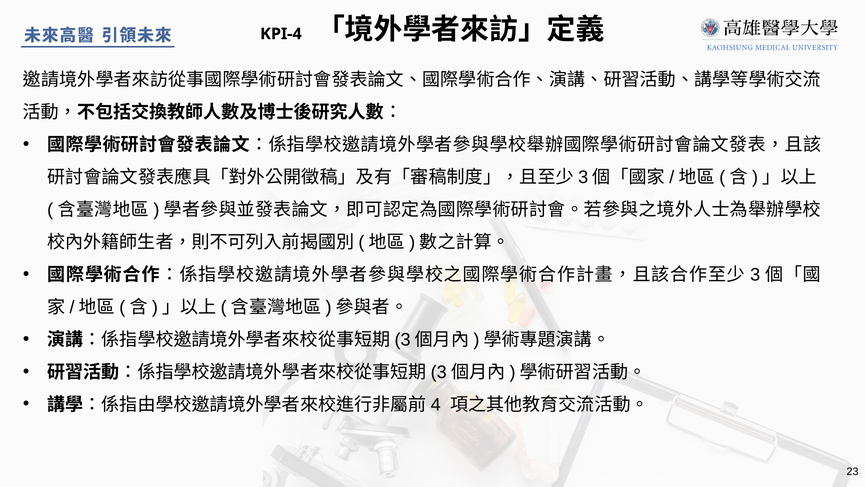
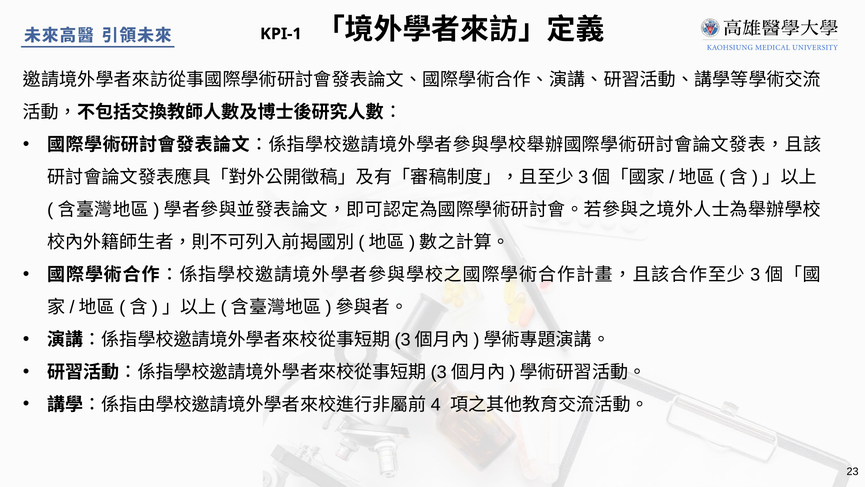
KPI-4: KPI-4 -> KPI-1 (281, 34)
